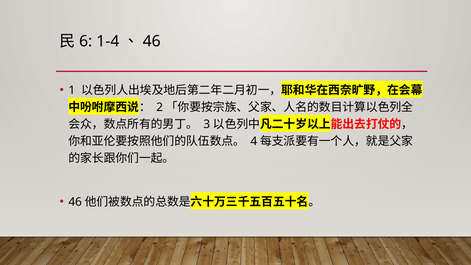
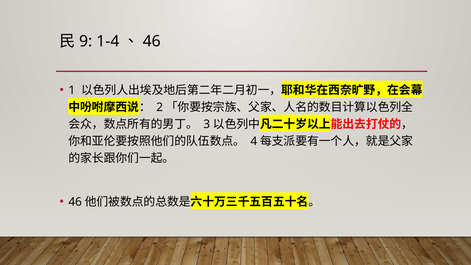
6: 6 -> 9 (86, 41)
